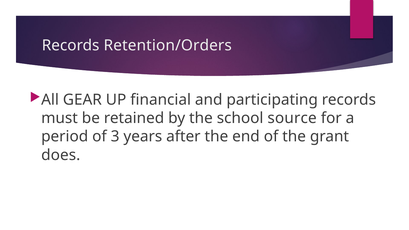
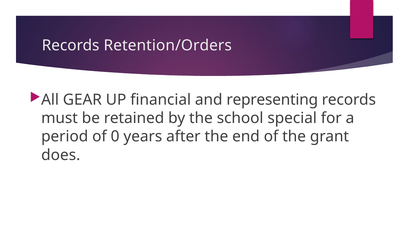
participating: participating -> representing (272, 100)
source: source -> special (292, 118)
3: 3 -> 0 (115, 137)
